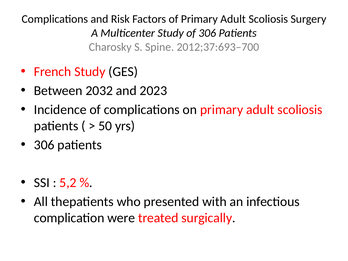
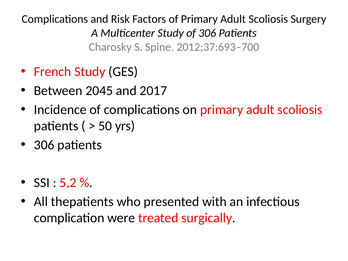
2032: 2032 -> 2045 (99, 91)
2023: 2023 -> 2017 (153, 91)
